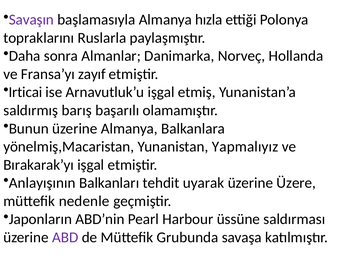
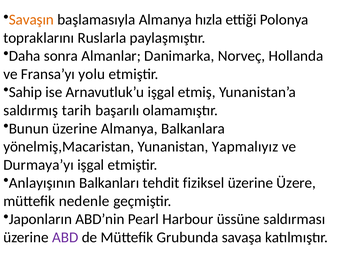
Savaşın colour: purple -> orange (31, 20)
zayıf: zayıf -> yolu (92, 74)
Irticai: Irticai -> Sahip (25, 92)
barış: barış -> tarih (77, 110)
Bırakarak’yı: Bırakarak’yı -> Durmaya’yı (39, 165)
uyarak: uyarak -> fiziksel (204, 183)
